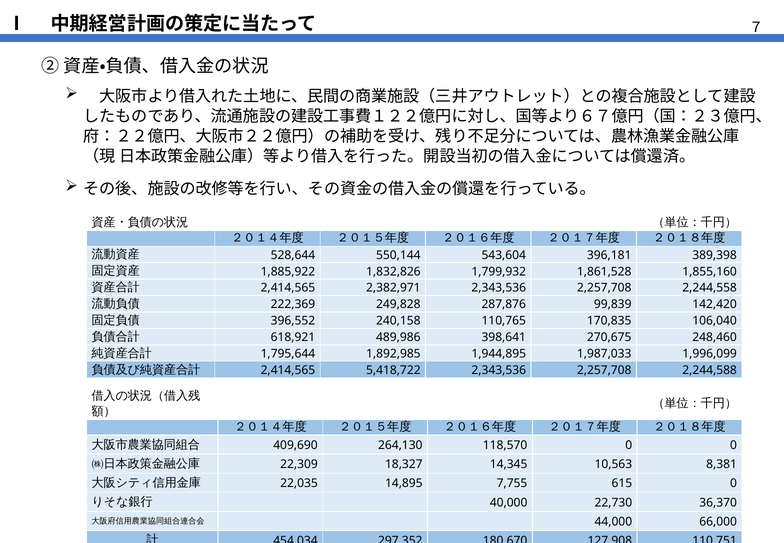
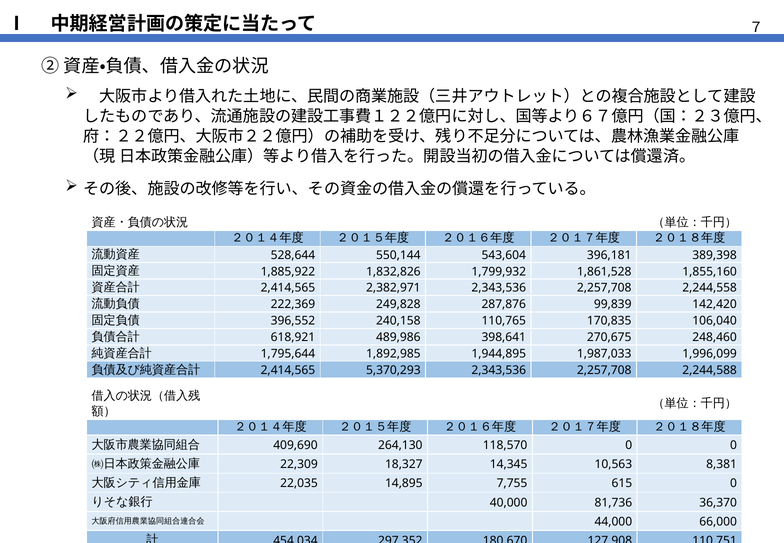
5,418,722: 5,418,722 -> 5,370,293 (393, 370)
22,730: 22,730 -> 81,736 (613, 502)
